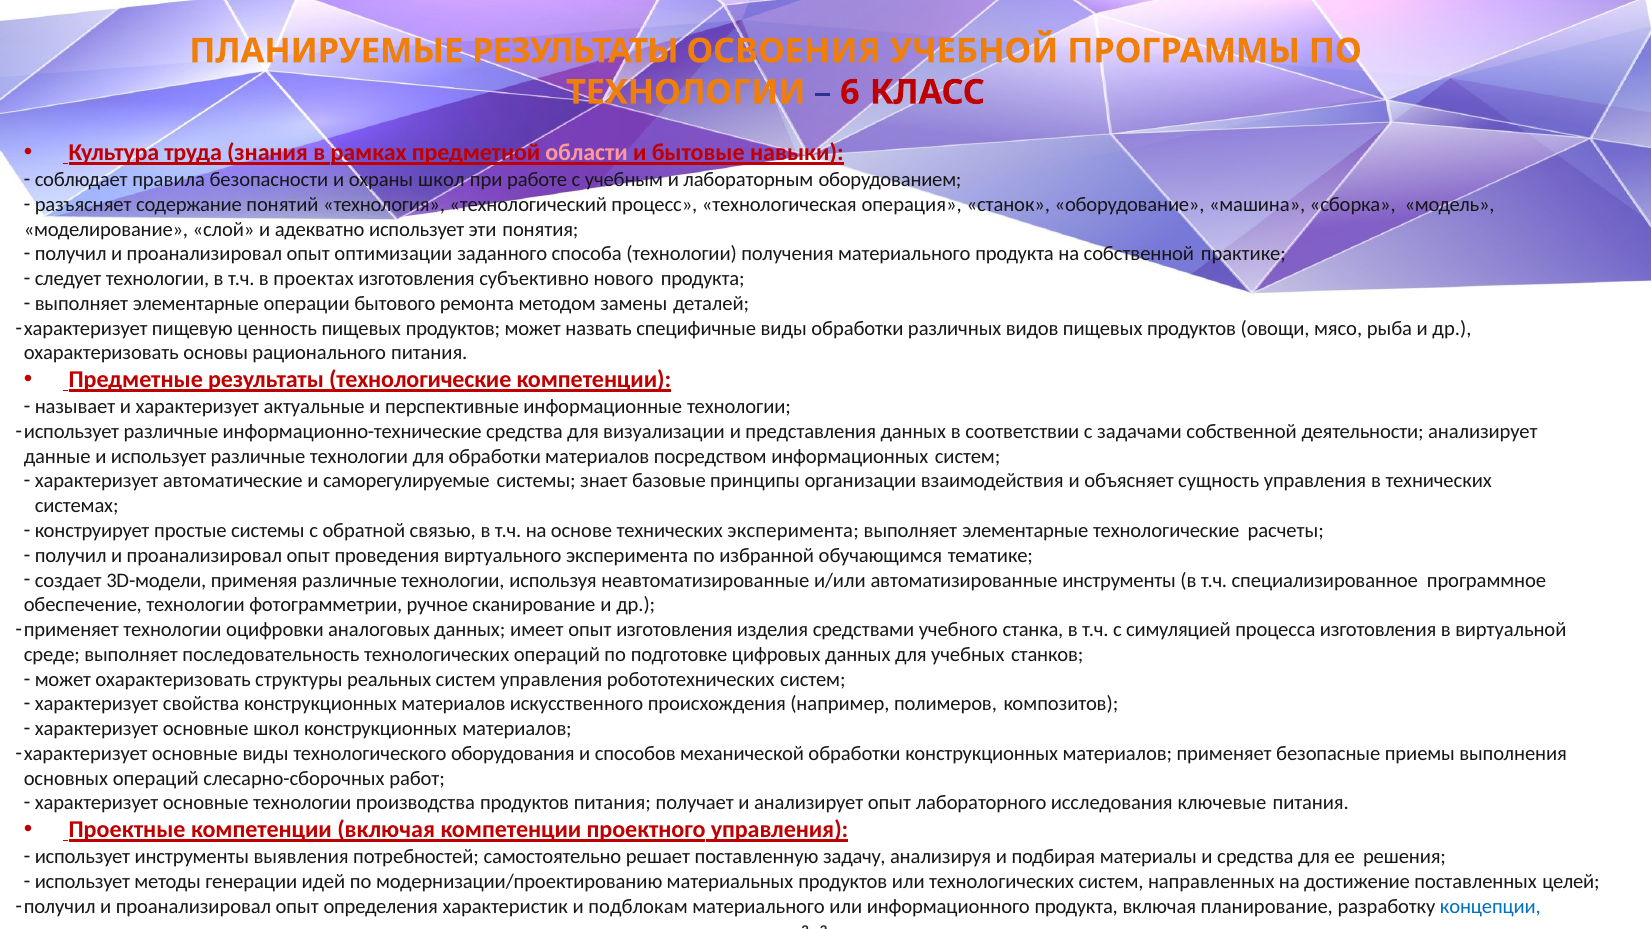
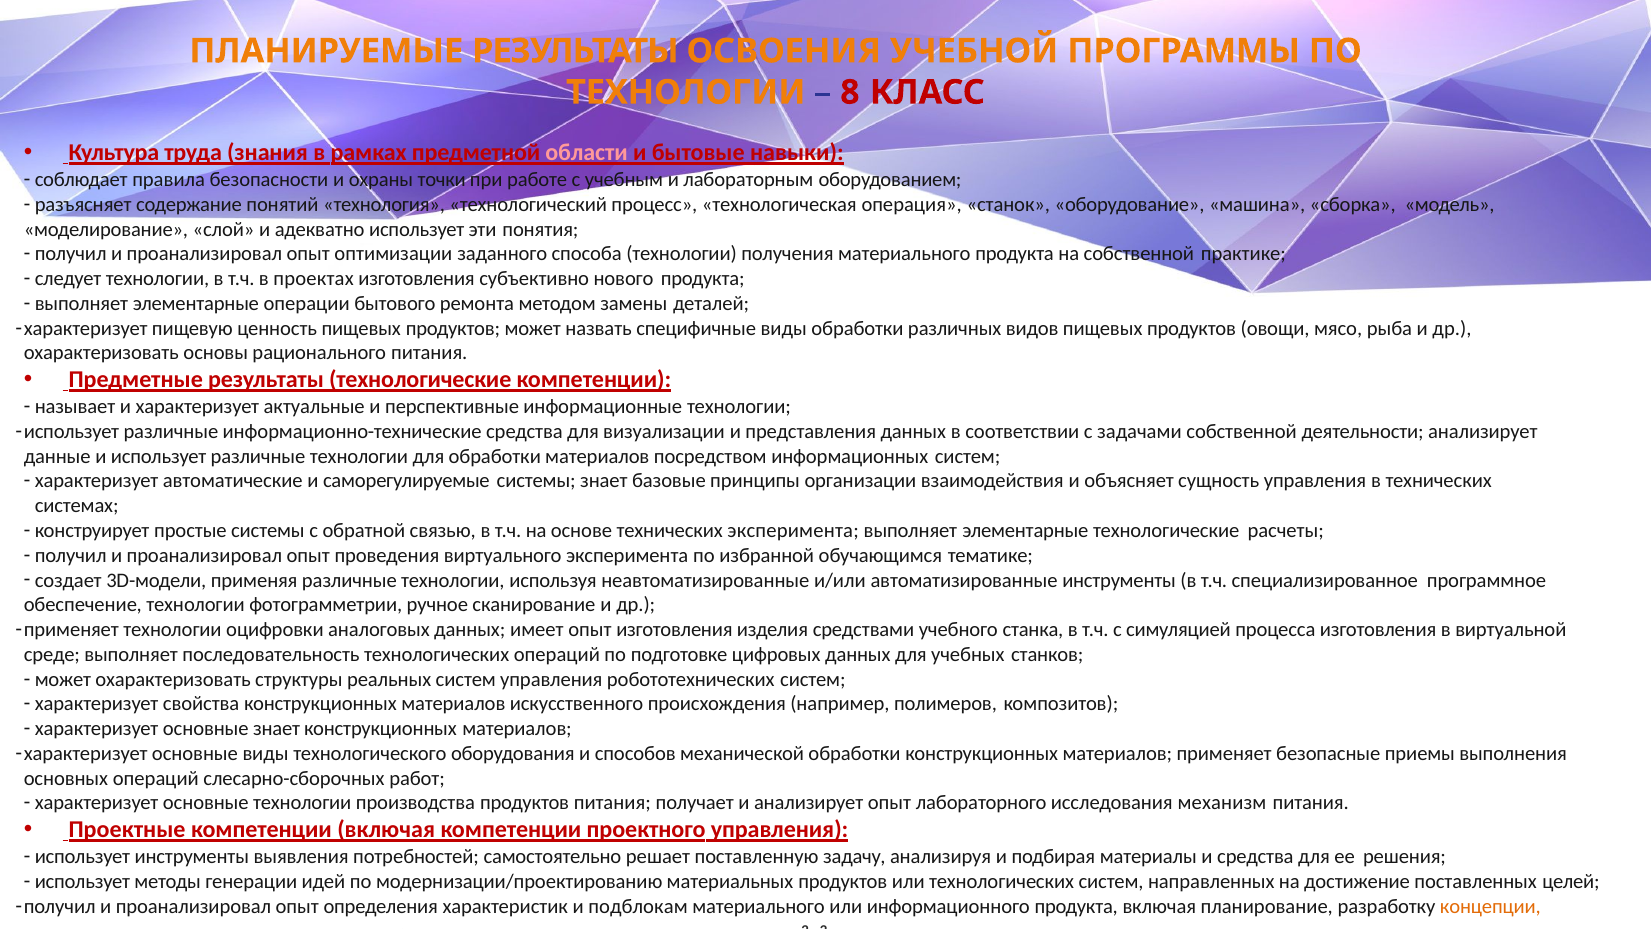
6: 6 -> 8 (850, 92)
охраны школ: школ -> точки (442, 180)
основные школ: школ -> знает (277, 729)
ключевые: ключевые -> механизм (1222, 803)
концепции colour: blue -> orange (1490, 906)
